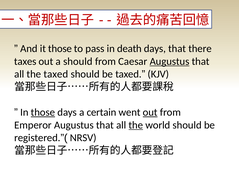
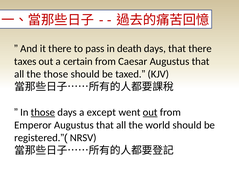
it those: those -> there (60, 49)
a should: should -> certain (78, 61)
Augustus underline: present -> none (170, 61)
the taxed: taxed -> those (56, 74)
certain: certain -> except (101, 112)
the underline: present -> none (136, 125)
